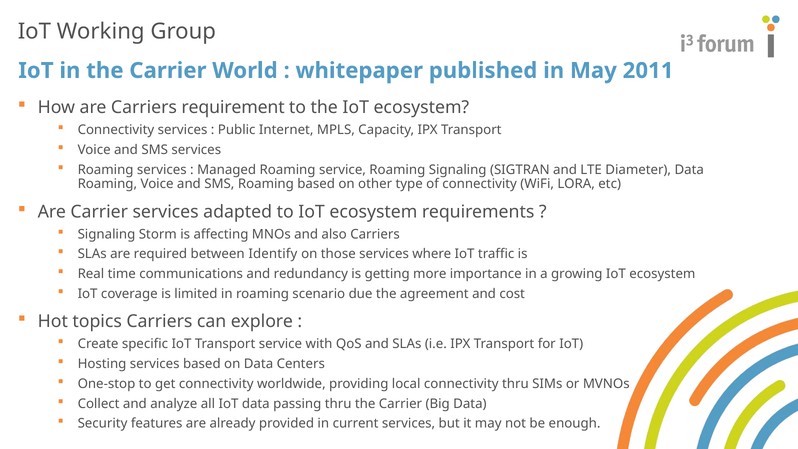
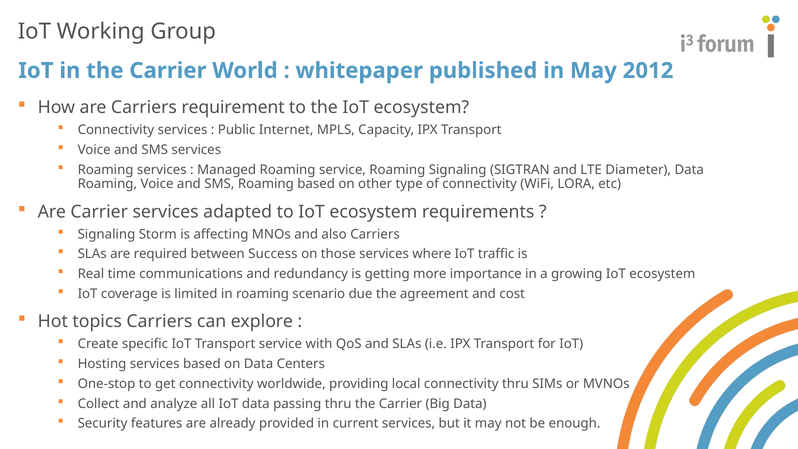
2011: 2011 -> 2012 (648, 71)
Identify: Identify -> Success (273, 254)
